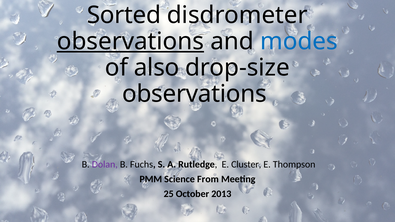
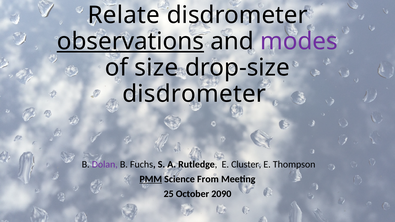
Sorted: Sorted -> Relate (124, 15)
modes colour: blue -> purple (299, 41)
also: also -> size (156, 68)
observations: observations -> disdrometer (194, 94)
PMM underline: none -> present (151, 179)
2013: 2013 -> 2090 (221, 194)
